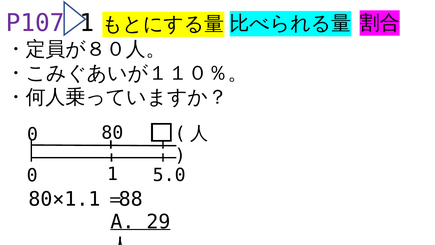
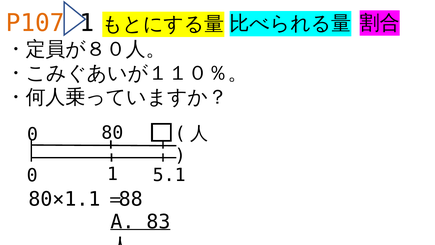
P107 colour: purple -> orange (35, 23)
5.0: 5.0 -> 5.1 (169, 175)
29: 29 -> 83 (158, 222)
